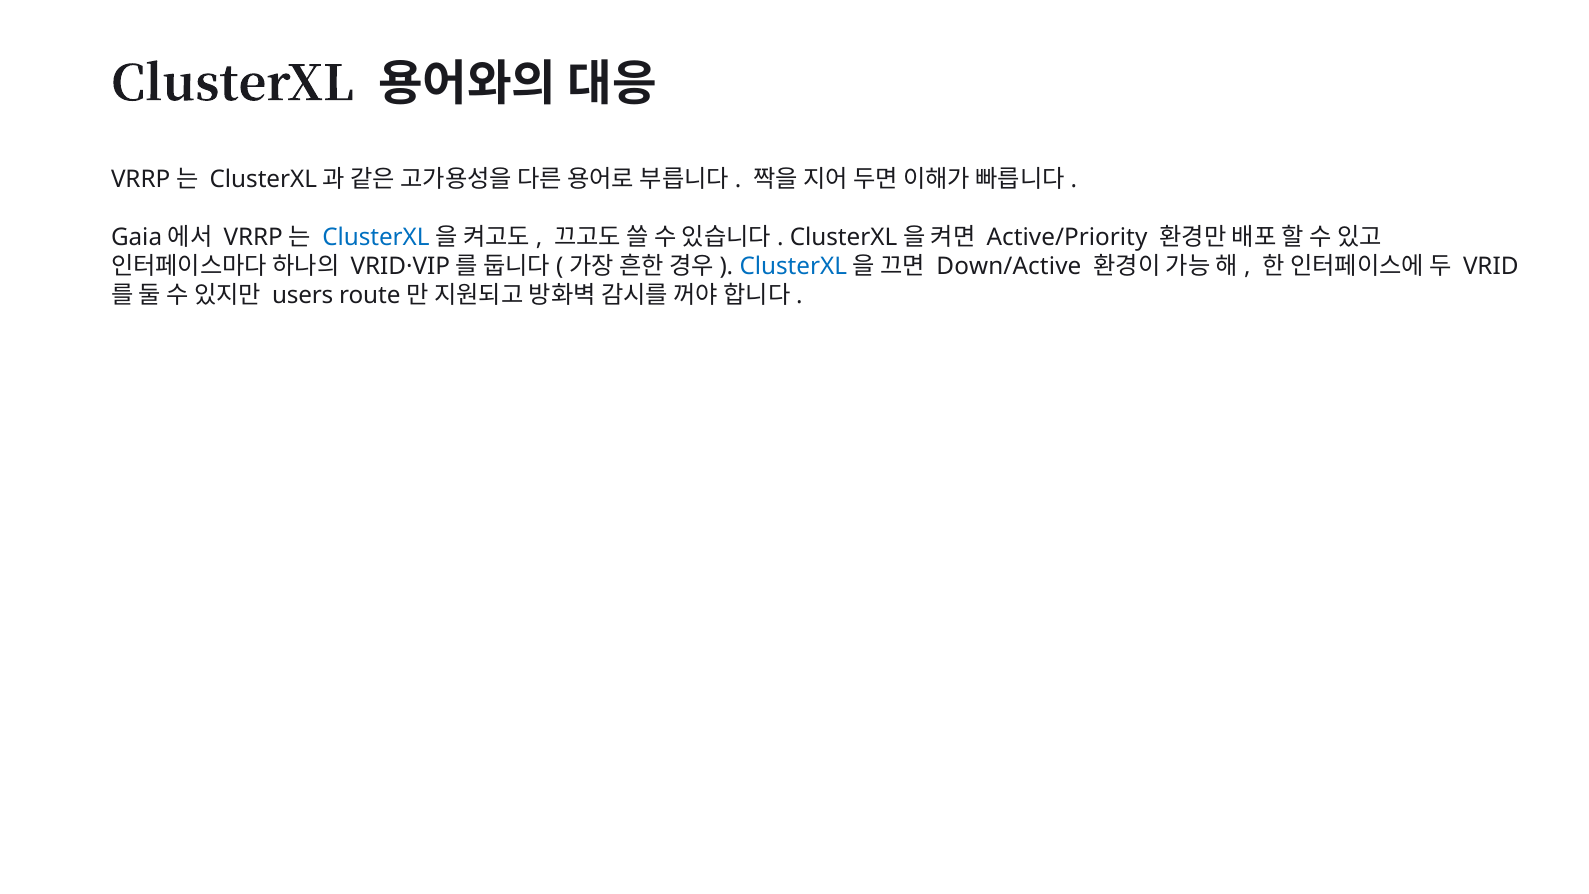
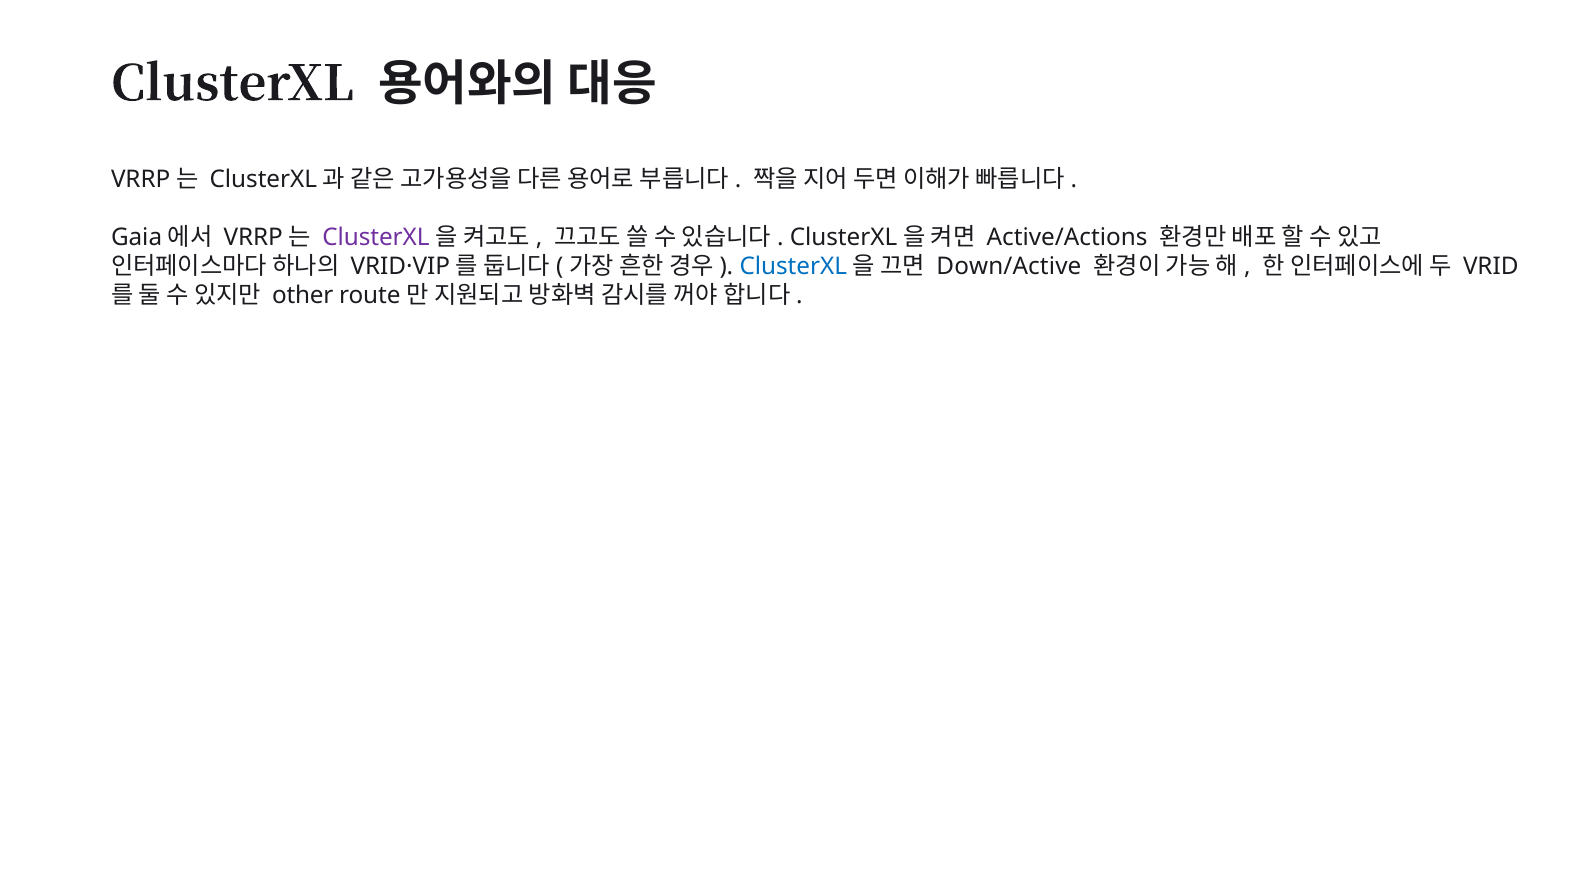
ClusterXL colour: blue -> purple (376, 237)
Active/Priority: Active/Priority -> Active/Actions (1067, 237)
users: users -> other (303, 296)
